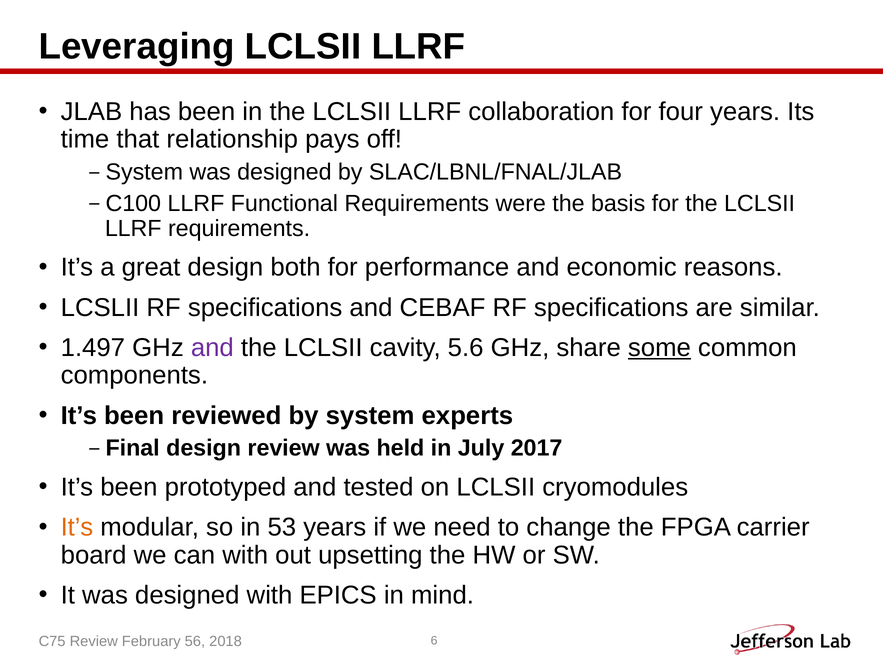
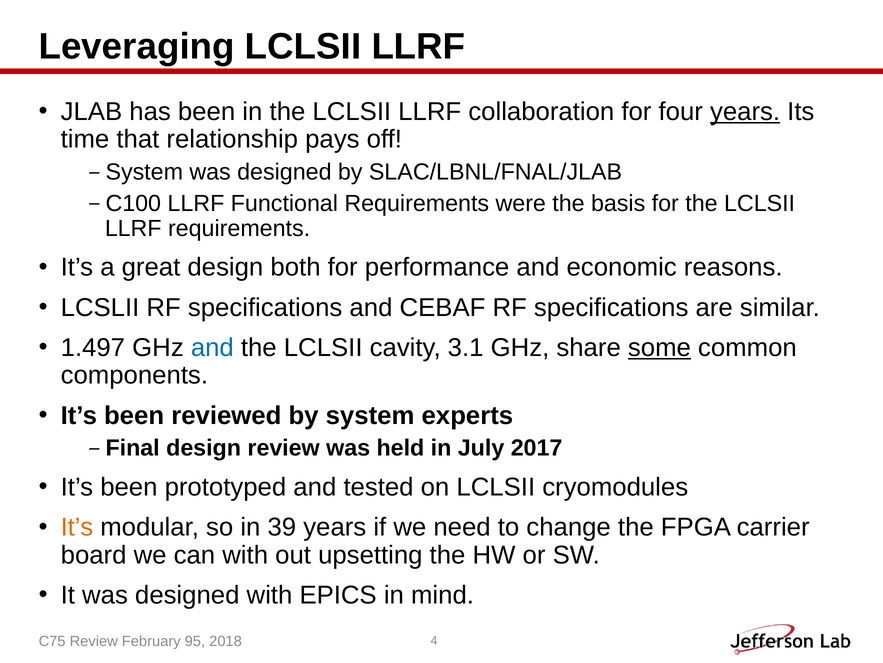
years underline: none -> present (745, 111)
and colour: purple -> blue (212, 347)
5.6: 5.6 -> 3.1 (466, 347)
53: 53 -> 39 (282, 527)
56: 56 -> 95 (195, 641)
6: 6 -> 4 (434, 640)
